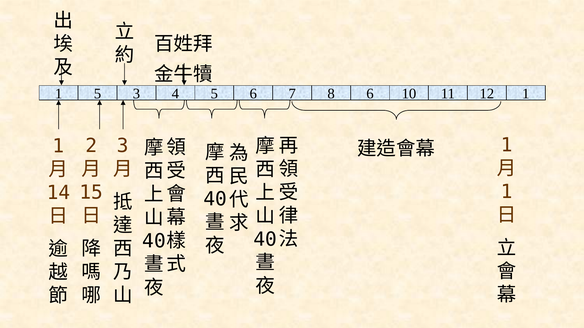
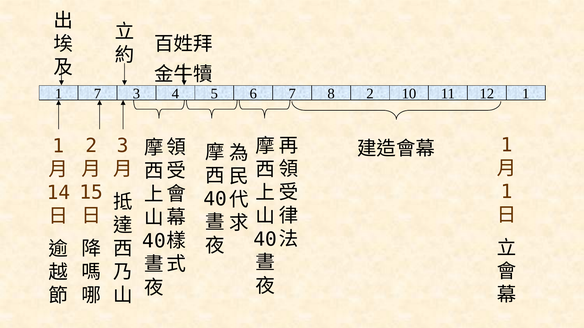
1 5: 5 -> 7 (98, 94)
8 6: 6 -> 2 (370, 94)
